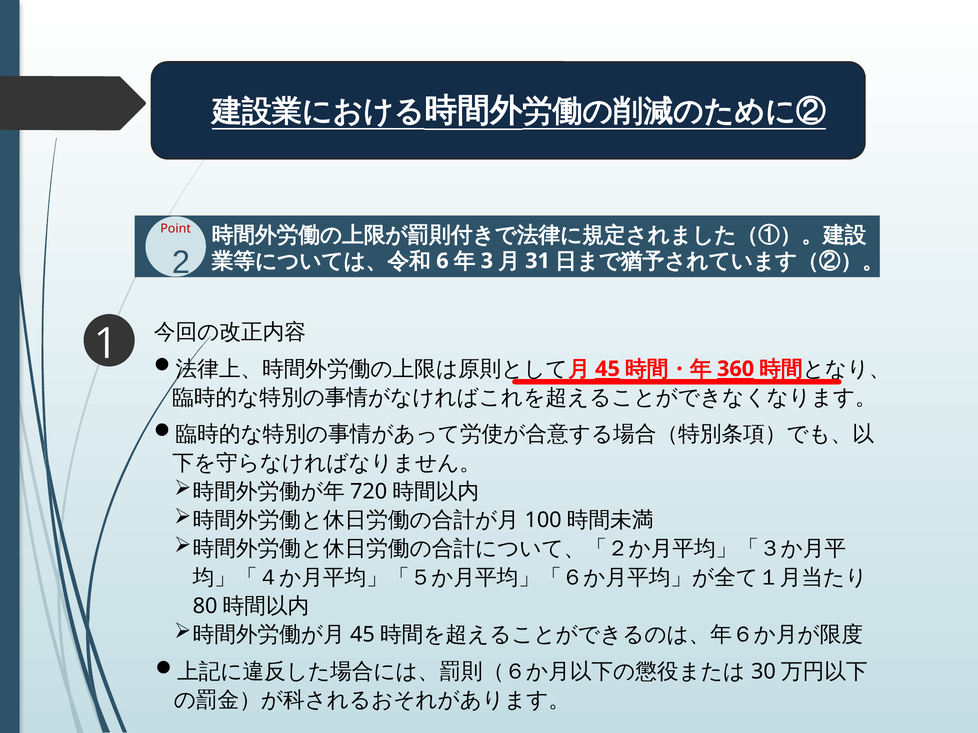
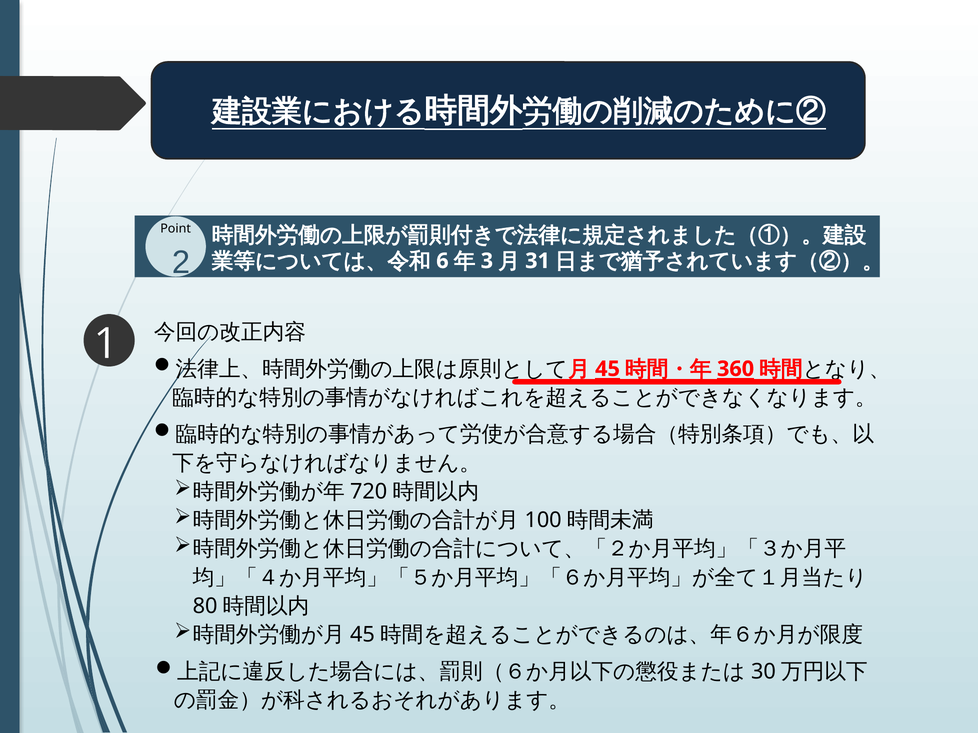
Point colour: red -> black (176, 229)
